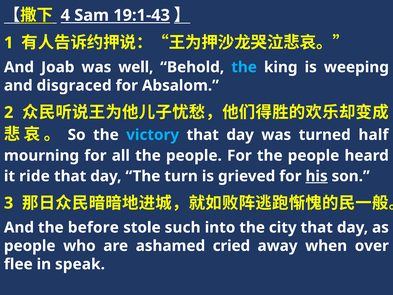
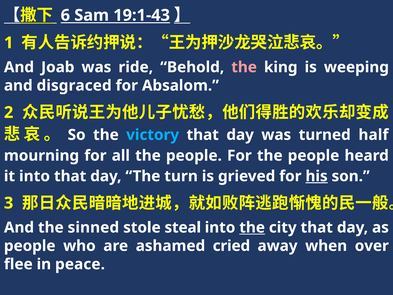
4: 4 -> 6 (65, 15)
well: well -> ride (136, 67)
the colour: light blue -> pink (244, 67)
it ride: ride -> into (35, 176)
before: before -> sinned (93, 227)
such: such -> steal (183, 227)
the underline: none -> present (252, 227)
speak: speak -> peace (80, 264)
